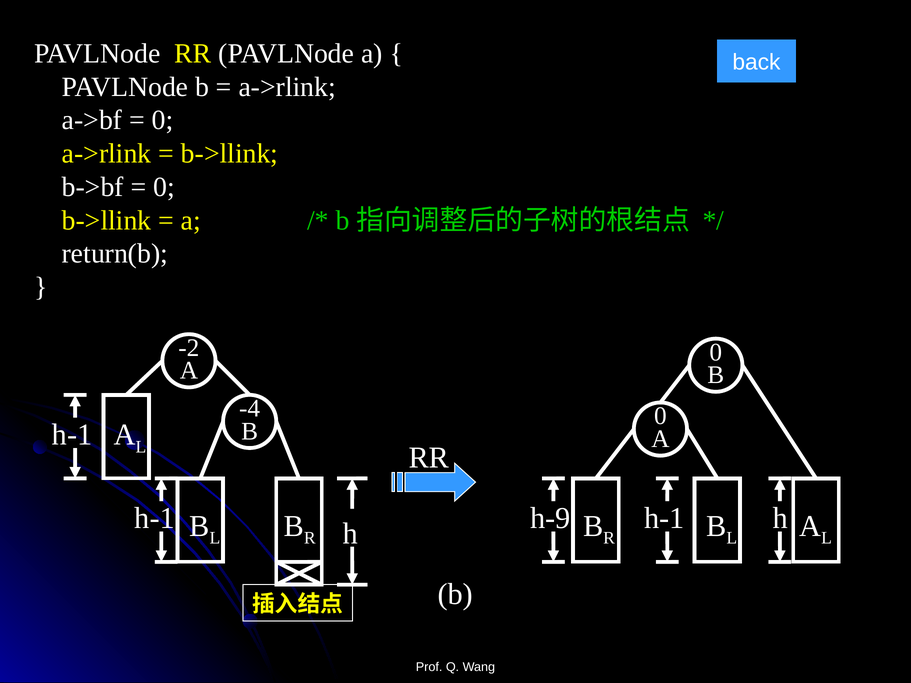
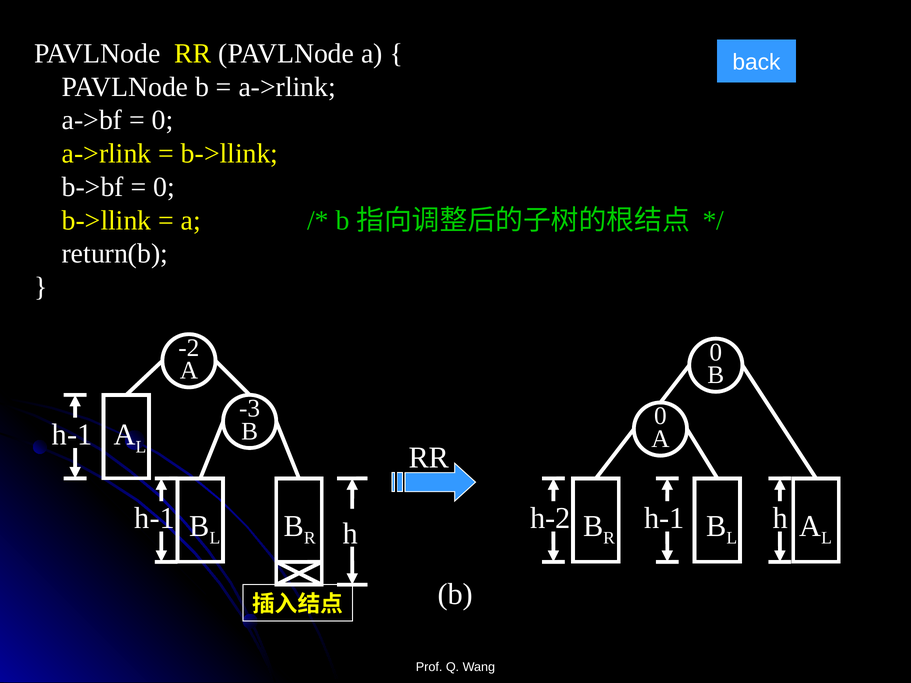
-4: -4 -> -3 (250, 409)
h-9: h-9 -> h-2 (550, 519)
